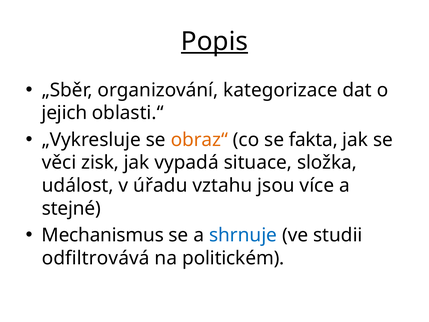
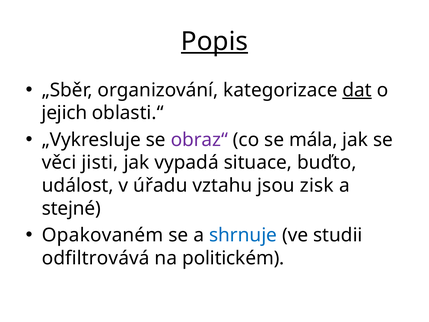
dat underline: none -> present (357, 90)
obraz“ colour: orange -> purple (199, 140)
fakta: fakta -> mála (313, 140)
zisk: zisk -> jisti (100, 163)
složka: složka -> buďto (327, 163)
více: více -> zisk (317, 185)
Mechanismus: Mechanismus -> Opakovaném (103, 235)
